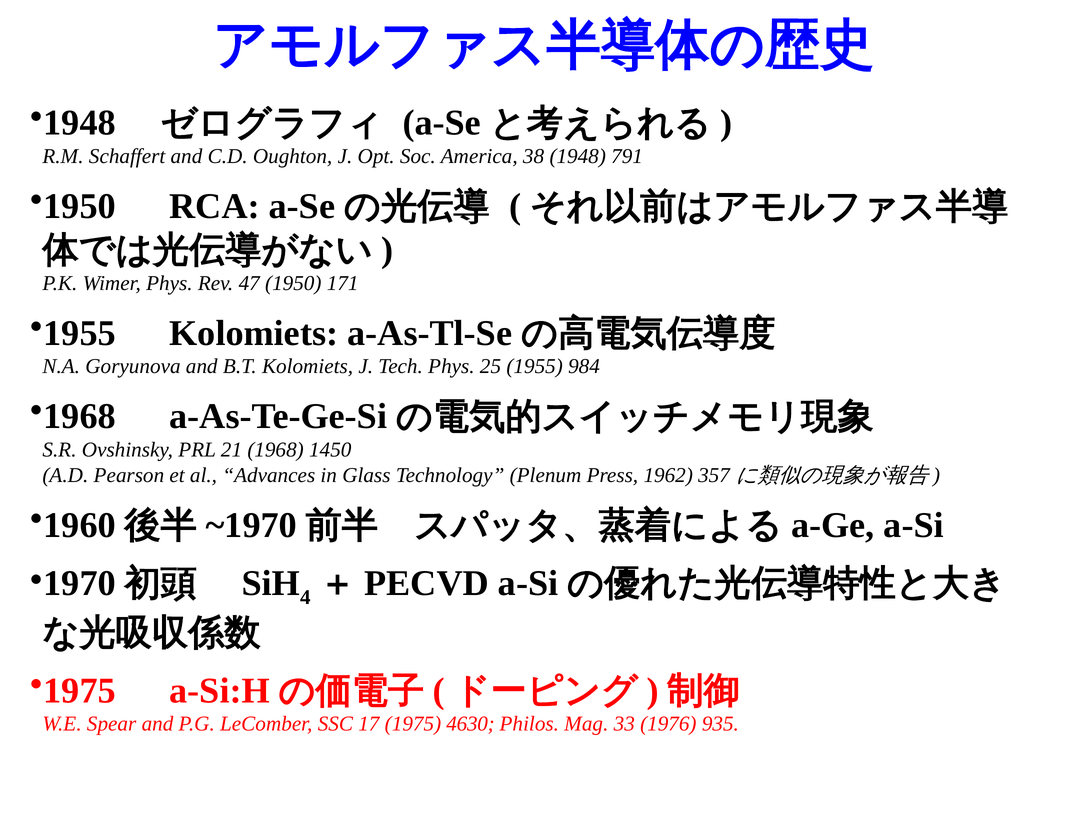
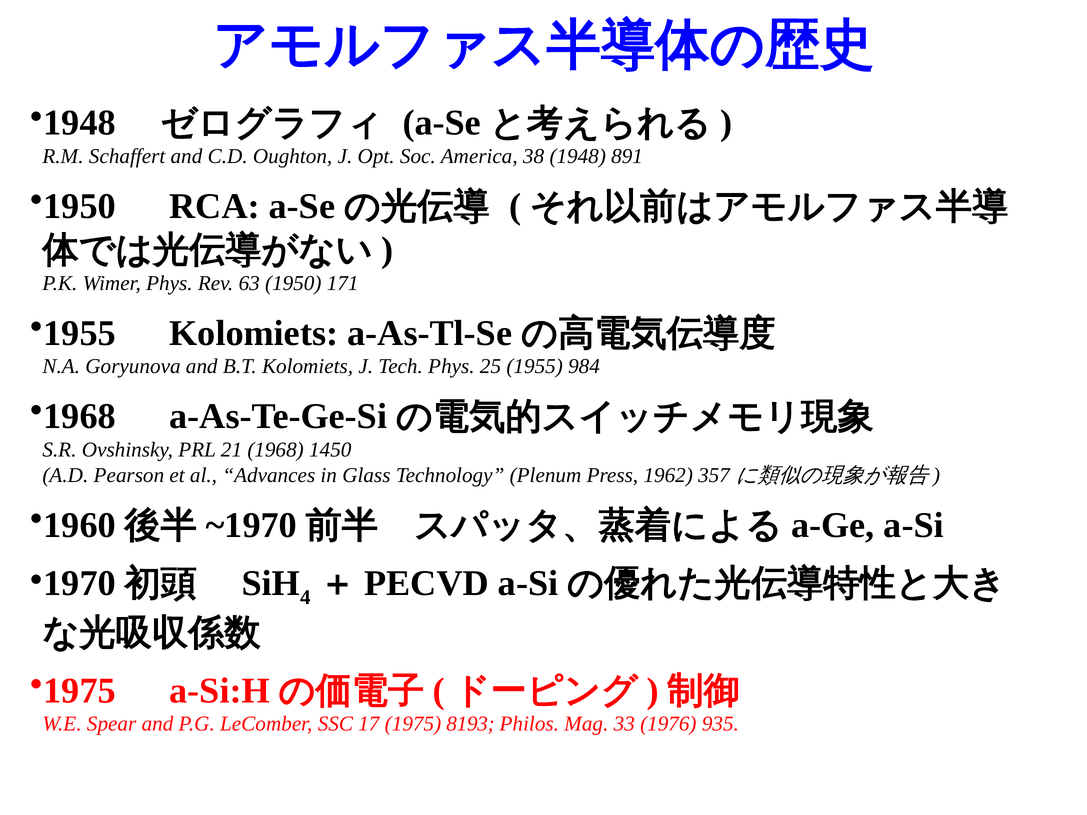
791: 791 -> 891 (627, 156)
47: 47 -> 63 (249, 283)
4630: 4630 -> 8193 (471, 724)
